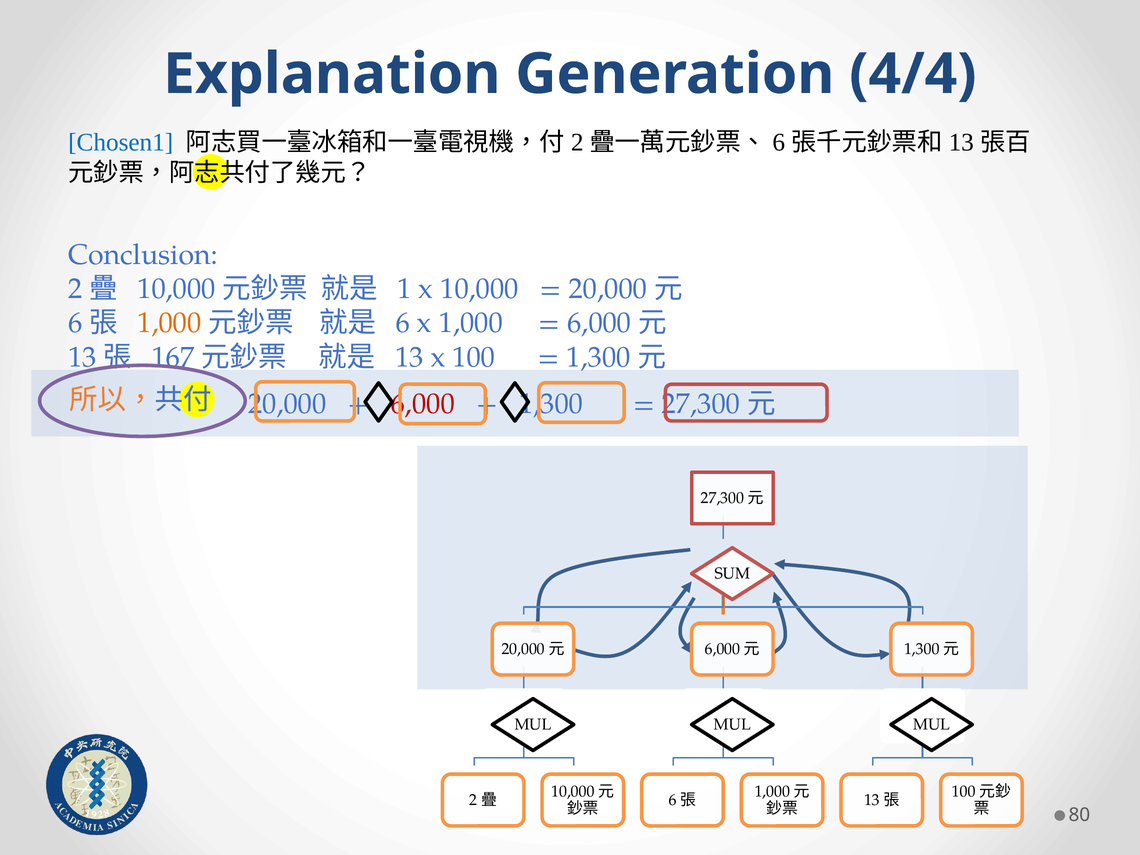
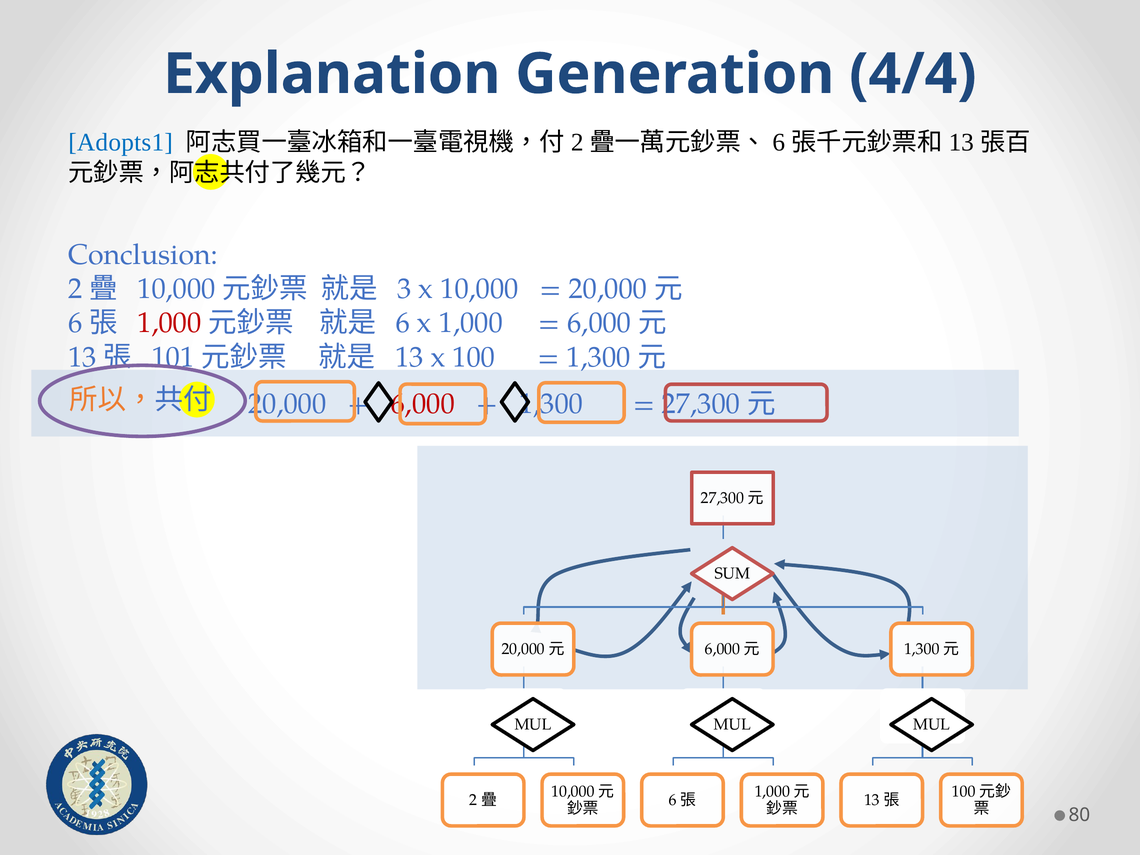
Chosen1: Chosen1 -> Adopts1 (121, 143)
1: 1 -> 3 (404, 289)
1,000 colour: orange -> red (169, 323)
167: 167 -> 101 (173, 357)
